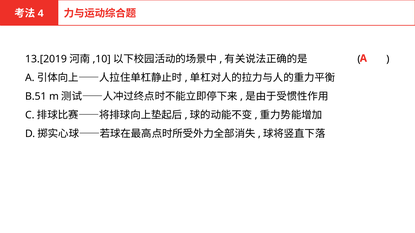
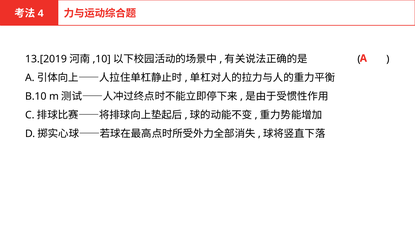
B.51: B.51 -> B.10 (36, 97)
